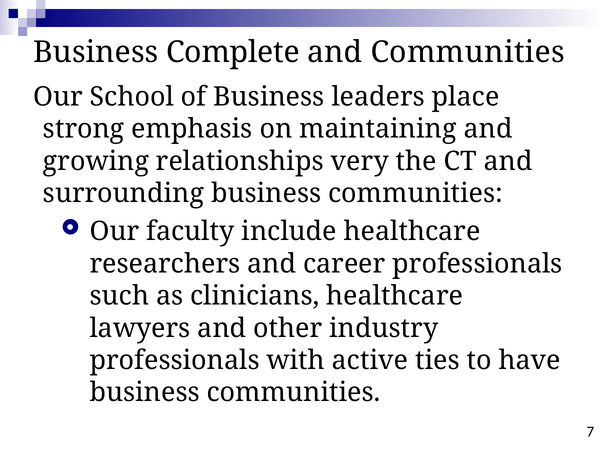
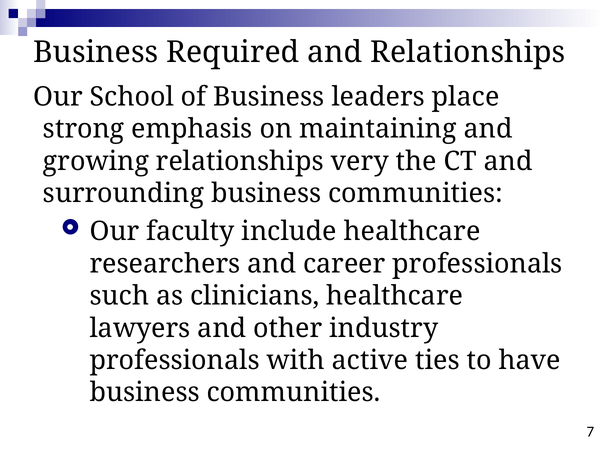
Complete: Complete -> Required (233, 52)
and Communities: Communities -> Relationships (468, 52)
